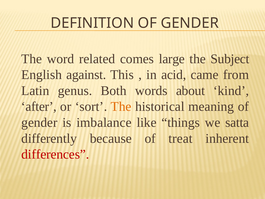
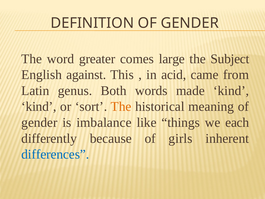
related: related -> greater (97, 59)
about: about -> made (190, 91)
after: after -> kind (39, 106)
satta: satta -> each (237, 122)
treat: treat -> girls (181, 138)
differences colour: red -> blue (55, 154)
